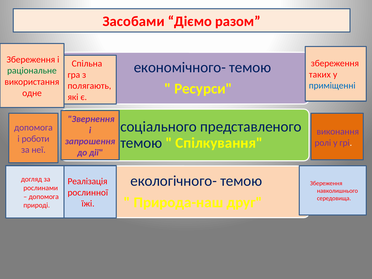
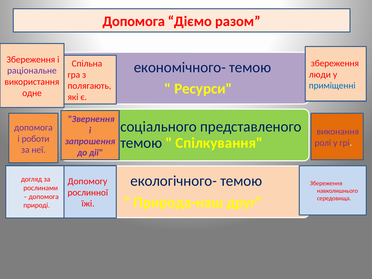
Засобами: Засобами -> Допомога (134, 21)
раціональне colour: green -> purple (32, 71)
таких: таких -> люди (320, 74)
Реалізація: Реалізація -> Допомогу (87, 181)
